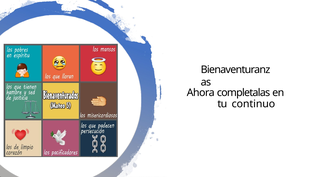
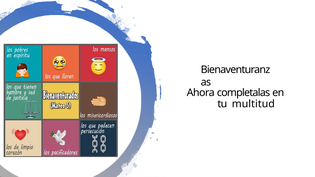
continuo: continuo -> multitud (253, 104)
